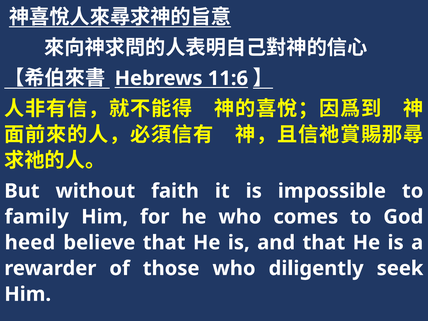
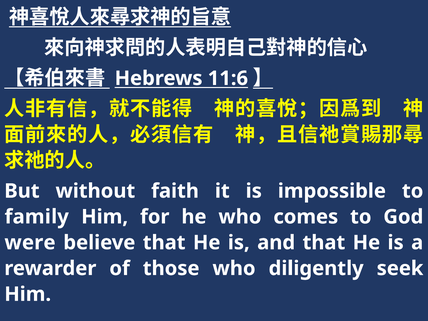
heed: heed -> were (30, 243)
